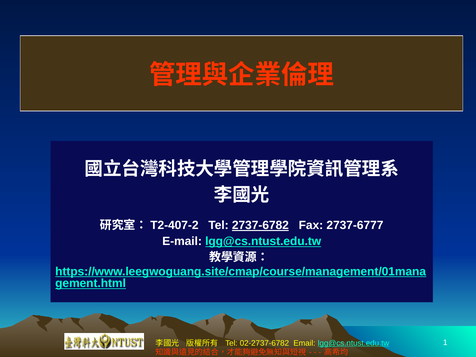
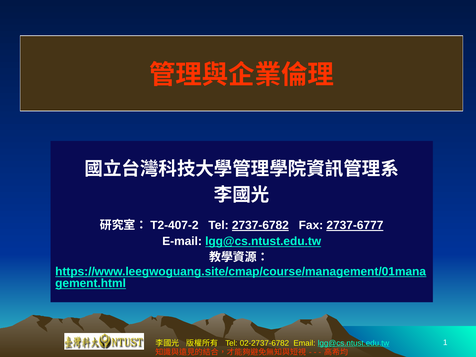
2737-6777 underline: none -> present (355, 225)
